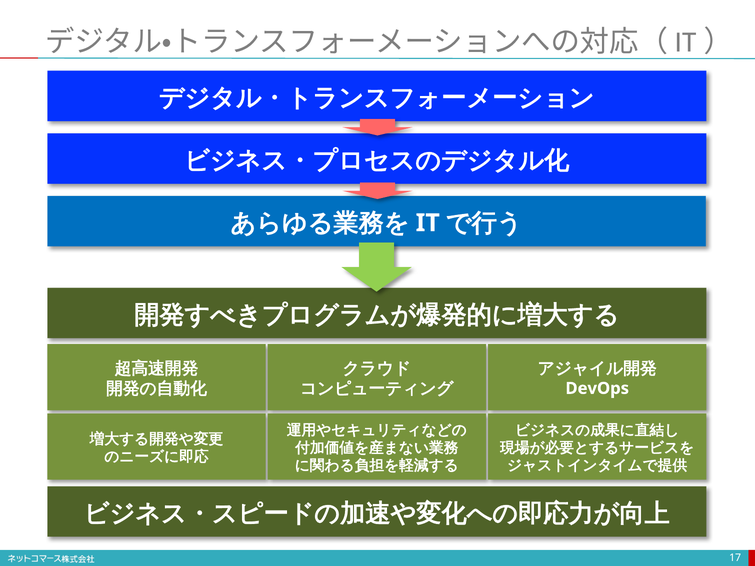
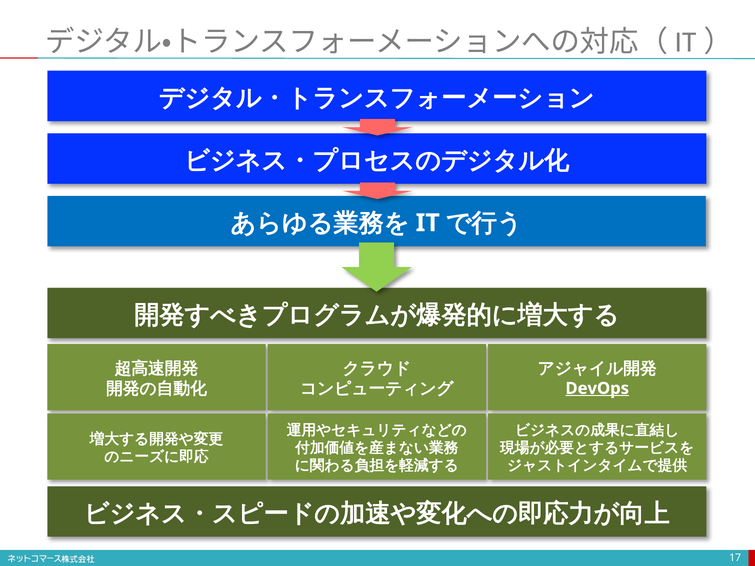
DevOps underline: none -> present (597, 389)
